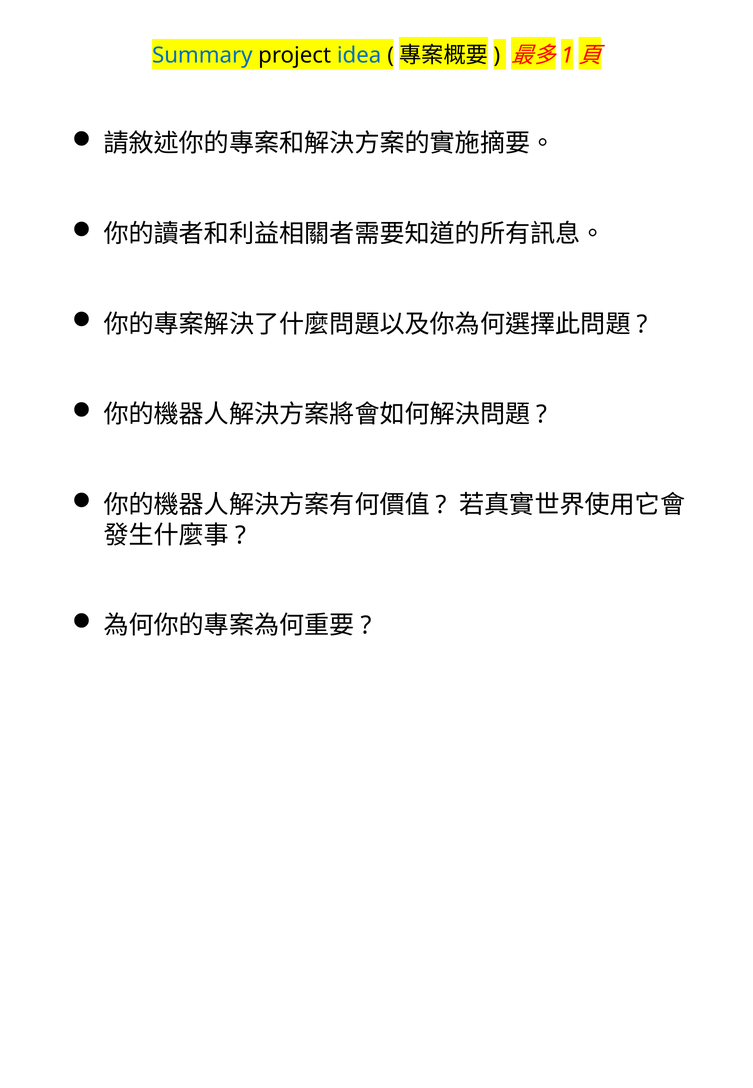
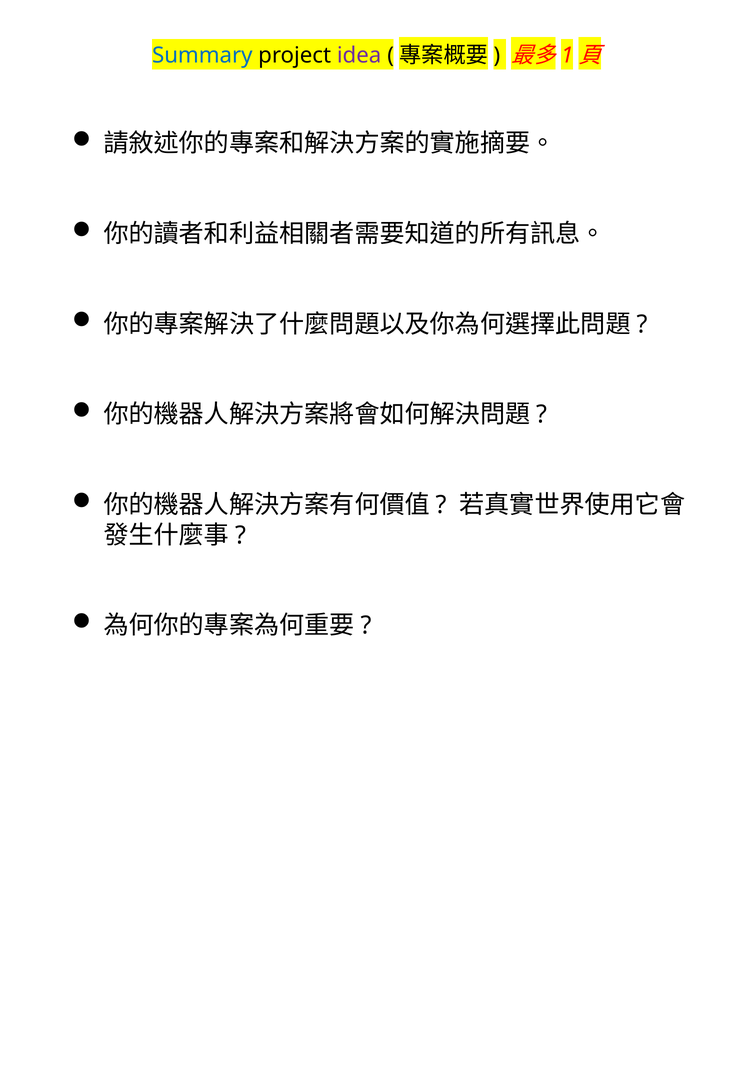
idea colour: blue -> purple (359, 55)
